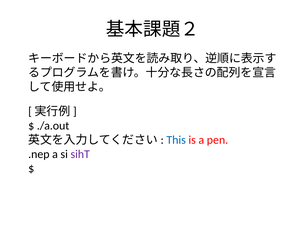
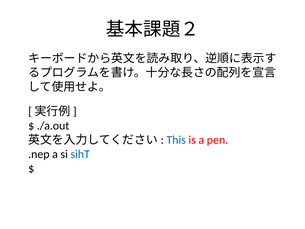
sihT colour: purple -> blue (80, 154)
